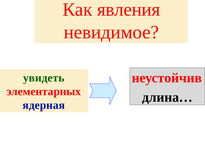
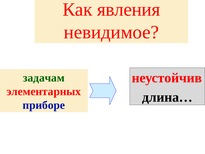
увидеть: увидеть -> задачам (44, 78)
ядерная: ядерная -> приборе (44, 105)
